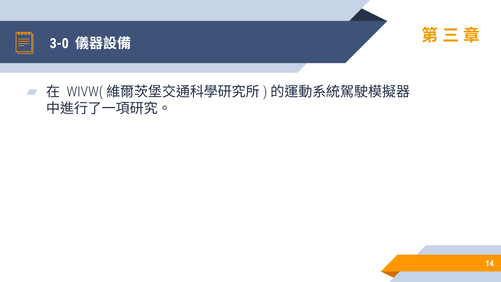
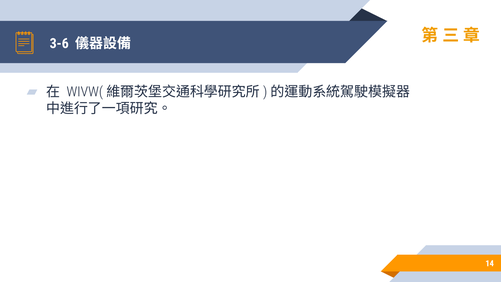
3-0: 3-0 -> 3-6 (59, 43)
